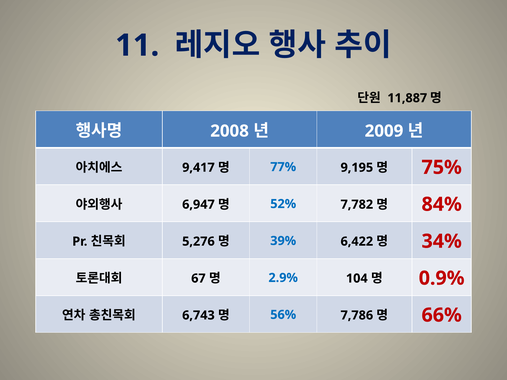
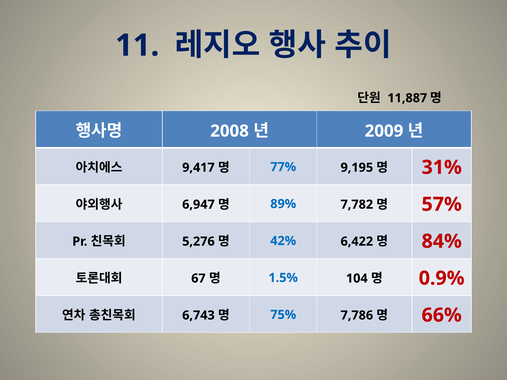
75%: 75% -> 31% (442, 167)
52%: 52% -> 89% (283, 204)
84%: 84% -> 57% (442, 204)
39%: 39% -> 42% (283, 241)
34%: 34% -> 84% (442, 241)
2.9%: 2.9% -> 1.5% (283, 278)
56%: 56% -> 75% (283, 315)
